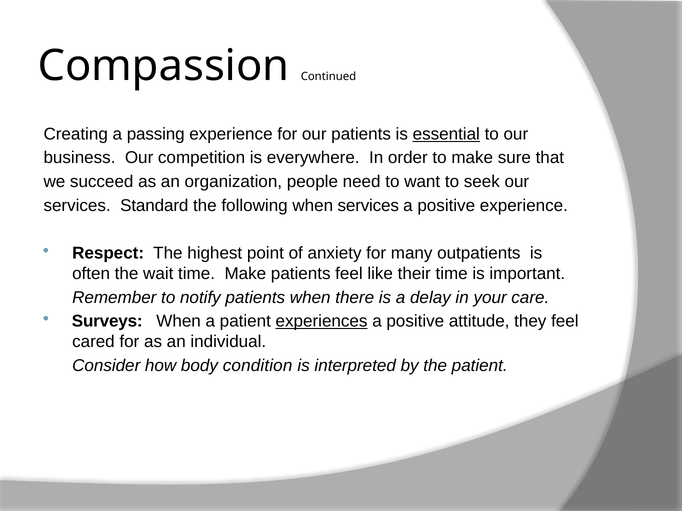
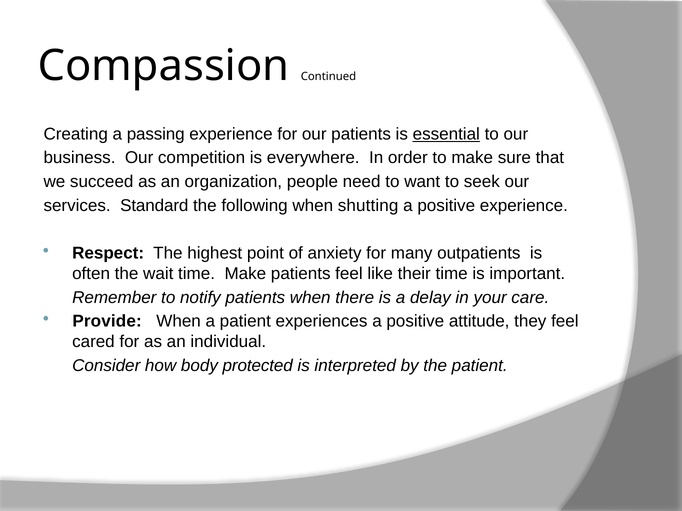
when services: services -> shutting (368, 206)
Surveys: Surveys -> Provide (107, 322)
experiences underline: present -> none (322, 322)
condition: condition -> protected (258, 366)
